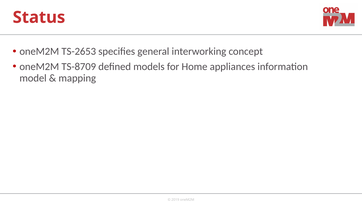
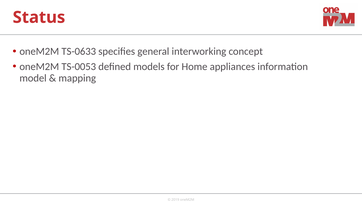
TS-2653: TS-2653 -> TS-0633 (79, 51)
TS-8709: TS-8709 -> TS-0053 (79, 66)
